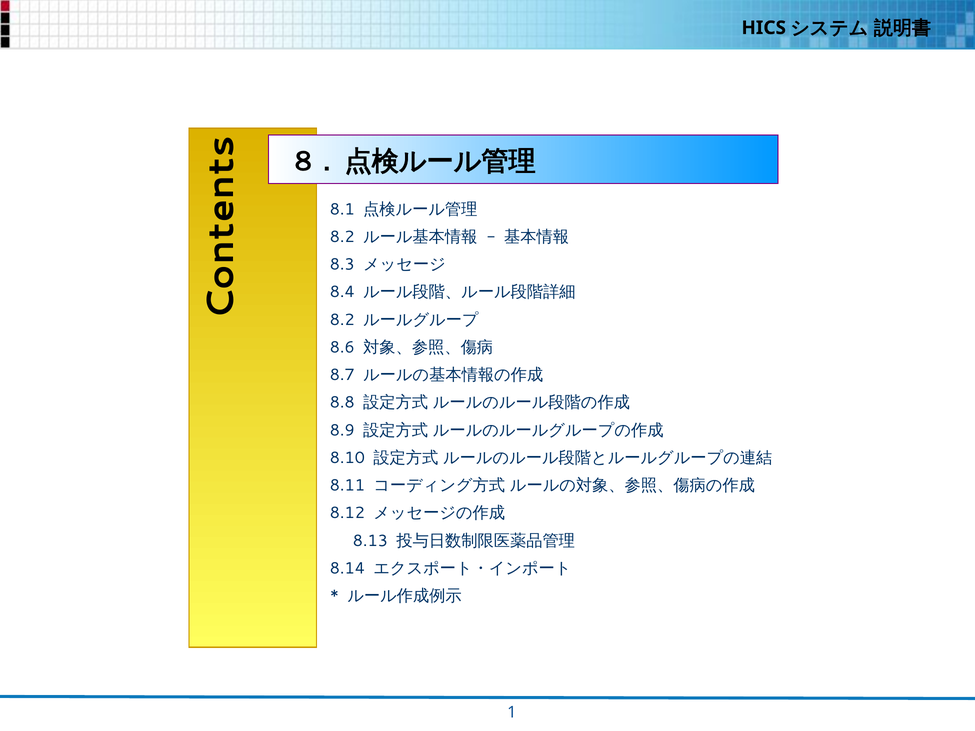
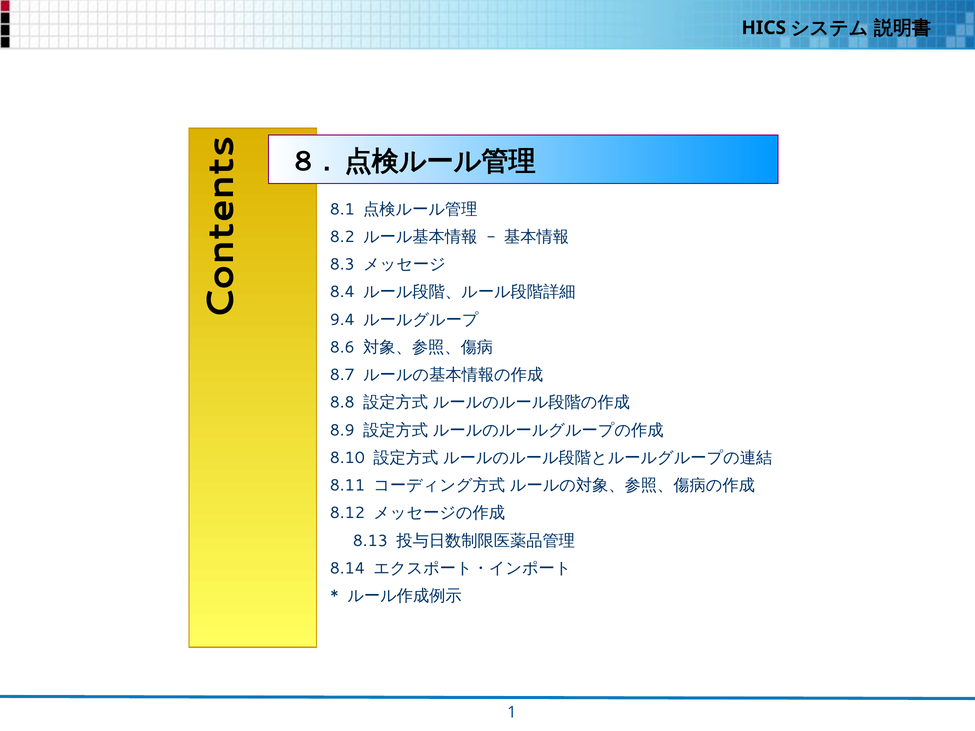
8.2: 8.2 -> 9.4 (342, 320)
